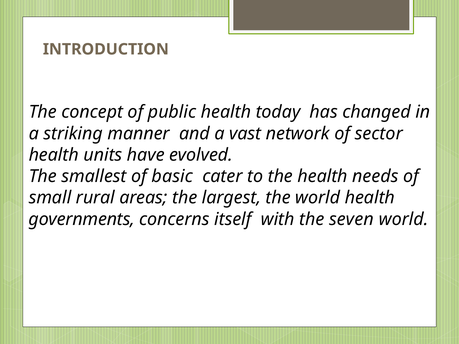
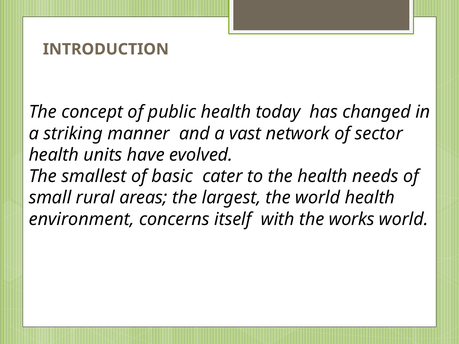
governments: governments -> environment (82, 219)
seven: seven -> works (352, 219)
